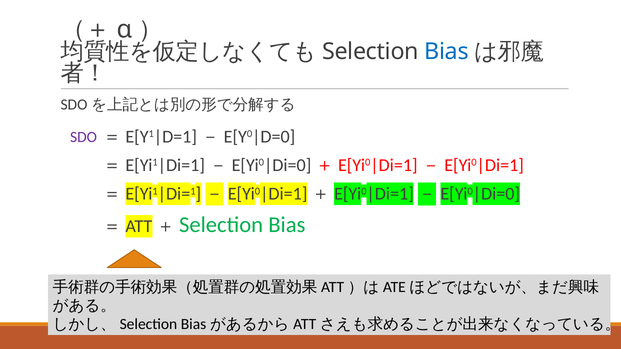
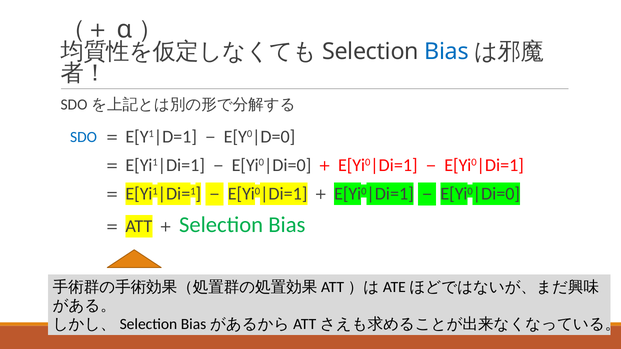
SDO colour: purple -> blue (84, 137)
